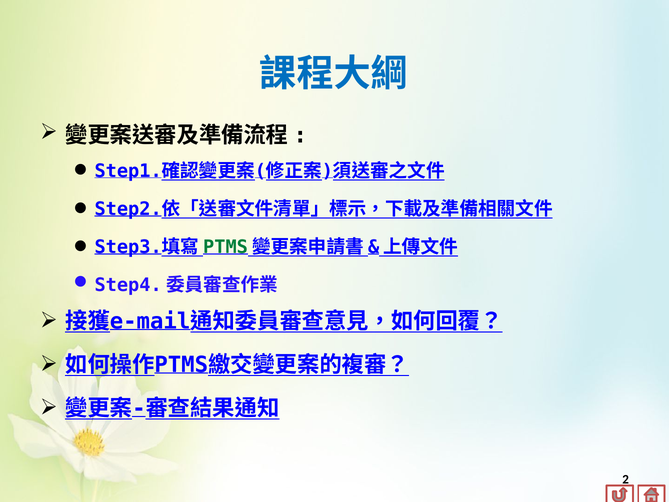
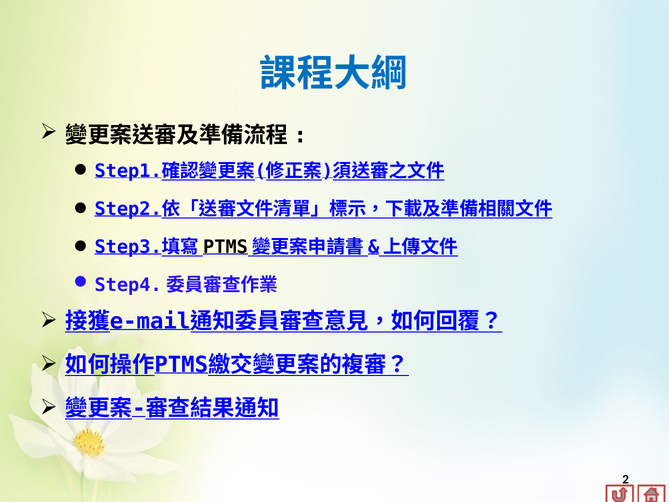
PTMS colour: green -> black (226, 247)
